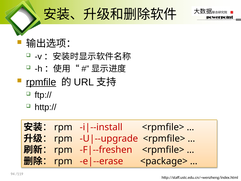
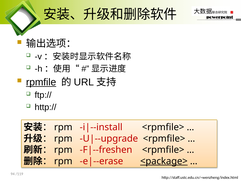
<package> underline: none -> present (164, 161)
